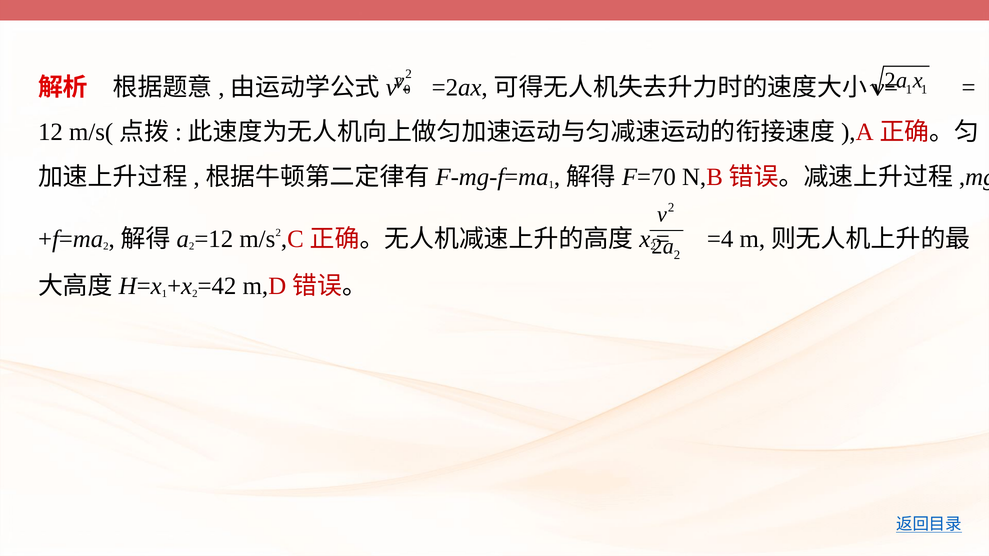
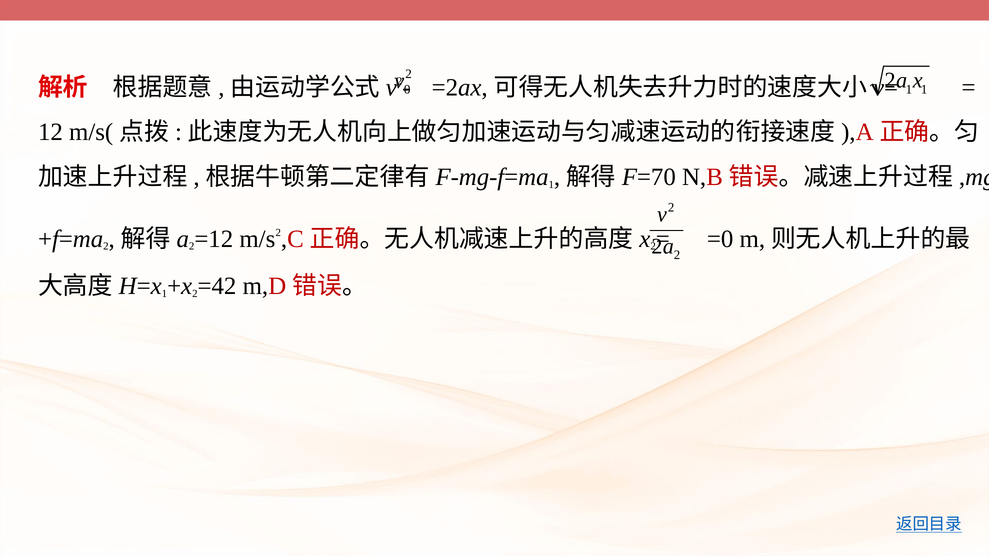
=4: =4 -> =0 (720, 239)
